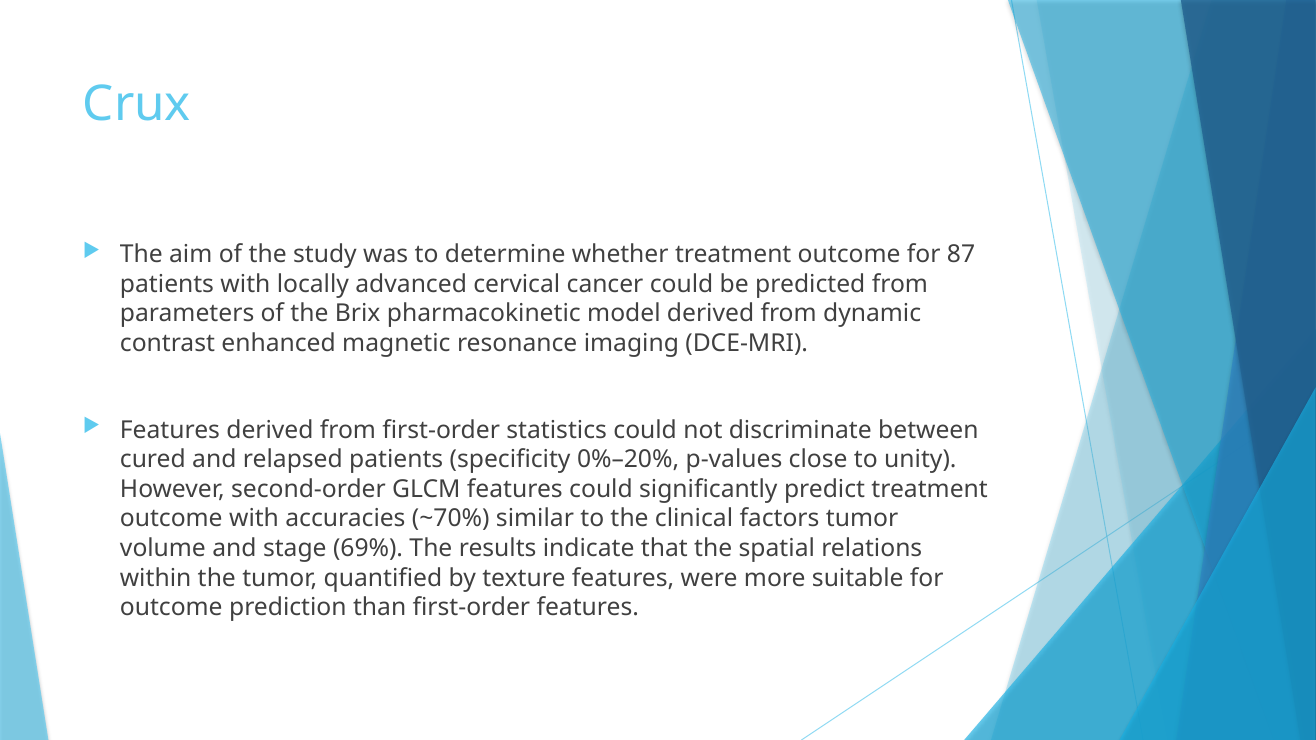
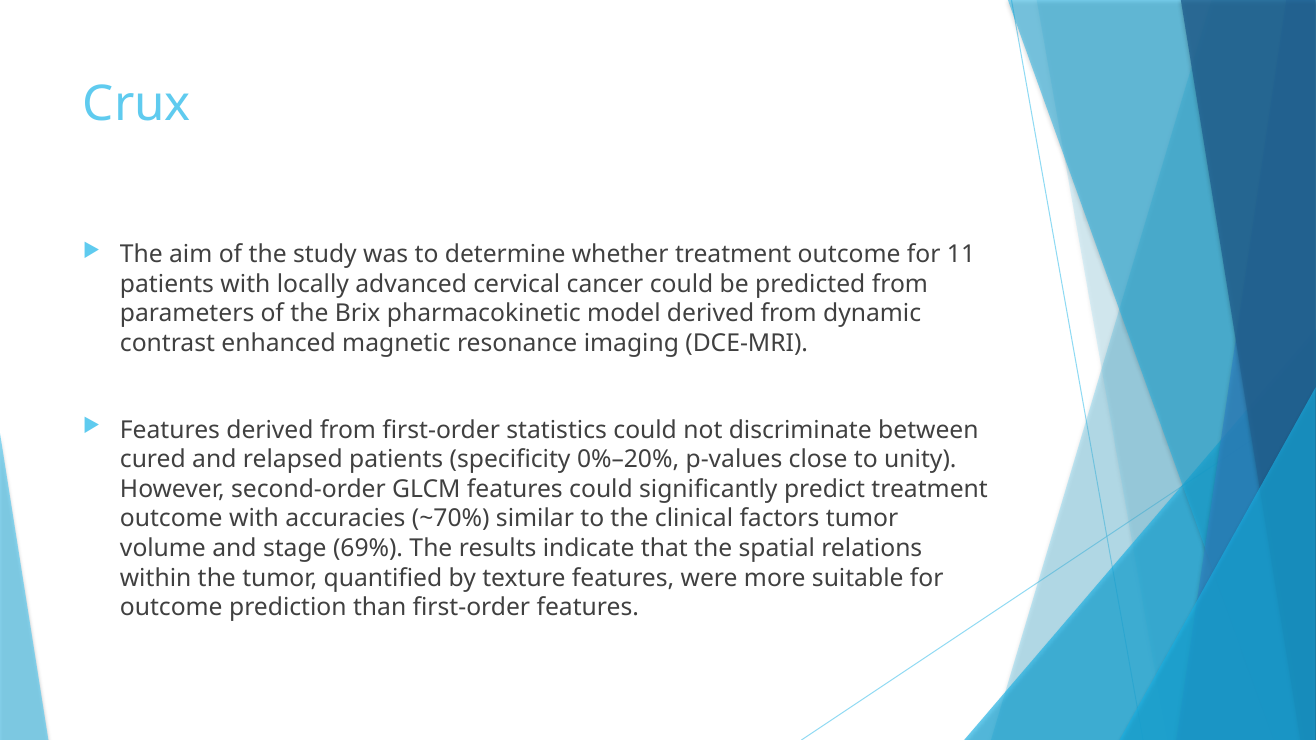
87: 87 -> 11 (961, 255)
